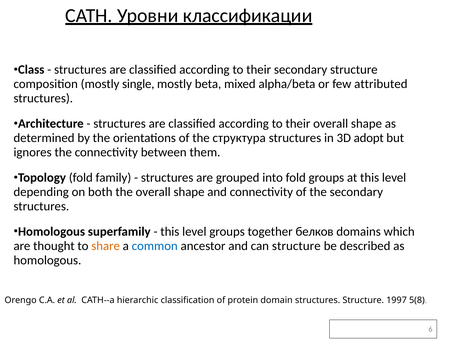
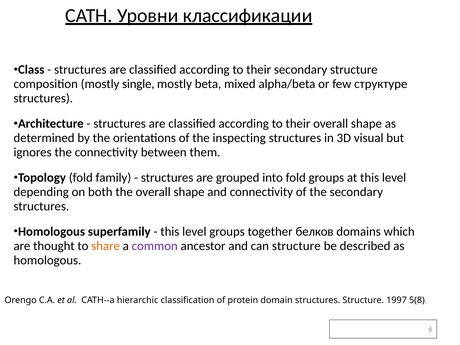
attributed: attributed -> структуре (381, 84)
структура: структура -> inspecting (239, 138)
adopt: adopt -> visual (369, 138)
common colour: blue -> purple (155, 246)
